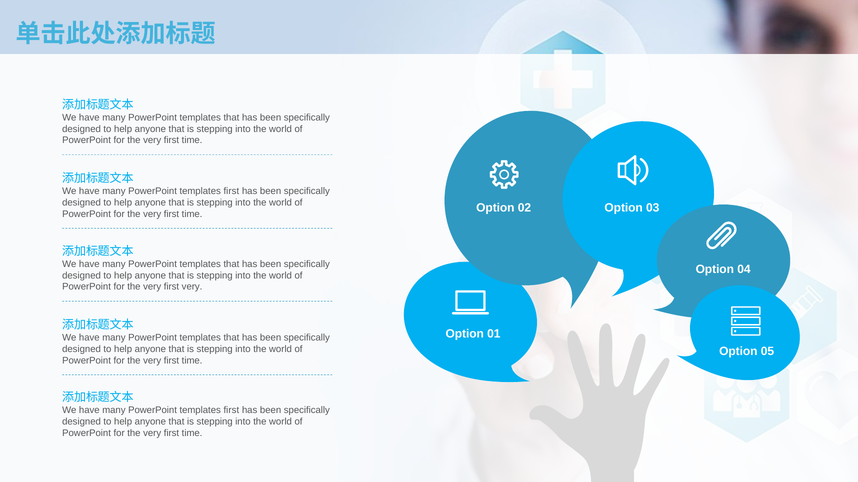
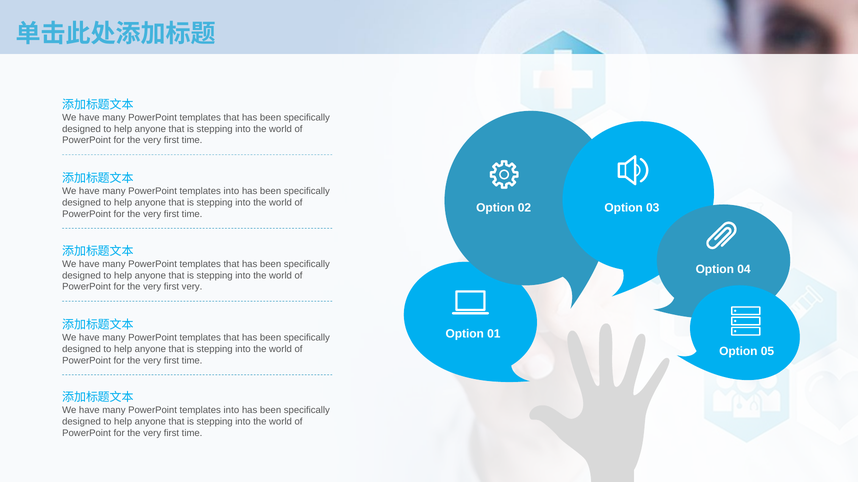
first: first -> into (231, 191)
first: first -> into (231, 411)
